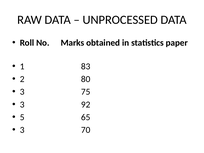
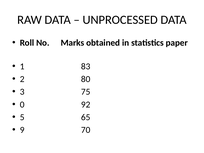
3: 3 -> 0 (22, 105)
3: 3 -> 9 (22, 130)
